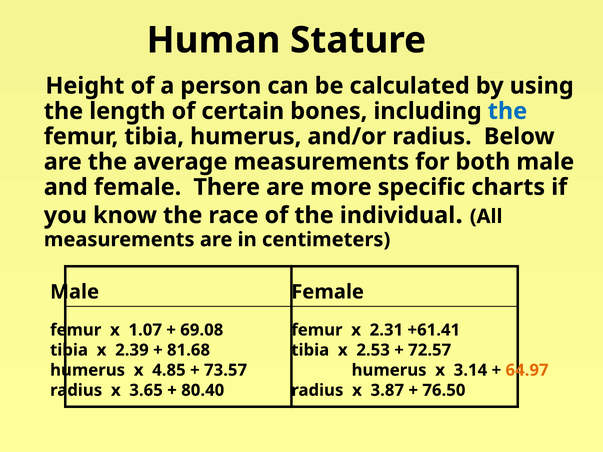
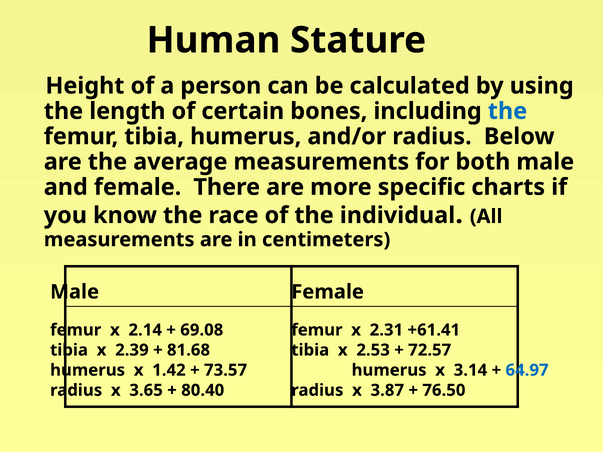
1.07: 1.07 -> 2.14 (145, 330)
4.85: 4.85 -> 1.42 (169, 370)
64.97 colour: orange -> blue (527, 370)
